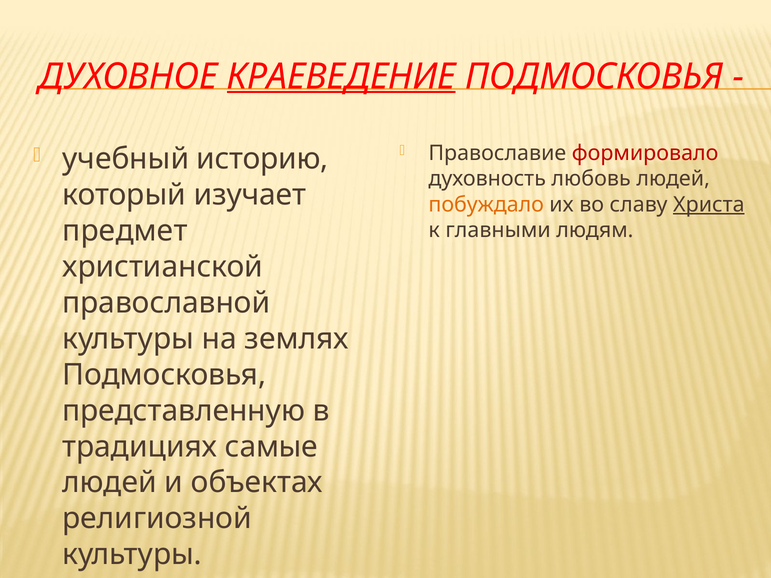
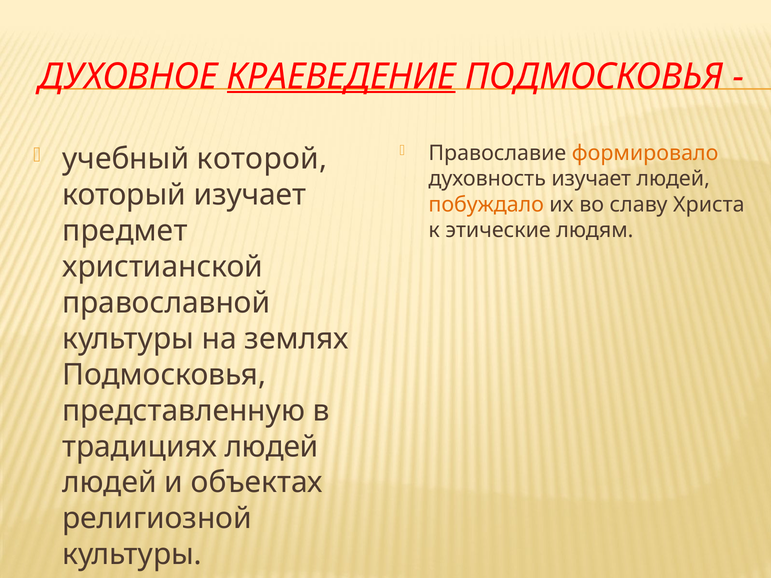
формировало colour: red -> orange (645, 153)
историю: историю -> которой (262, 159)
духовность любовь: любовь -> изучает (591, 179)
Христа underline: present -> none (709, 205)
главными: главными -> этические (498, 230)
традициях самые: самые -> людей (272, 447)
